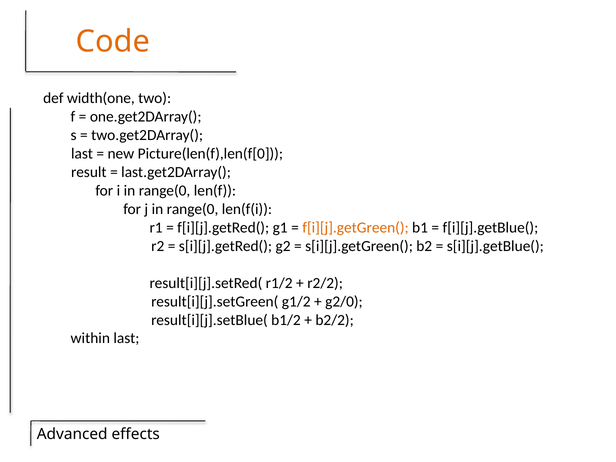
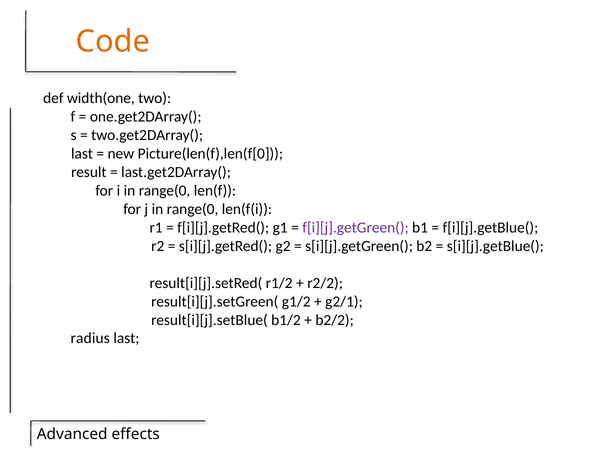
f[i][j].getGreen( colour: orange -> purple (355, 228)
g2/0: g2/0 -> g2/1 (344, 301)
within: within -> radius (90, 338)
